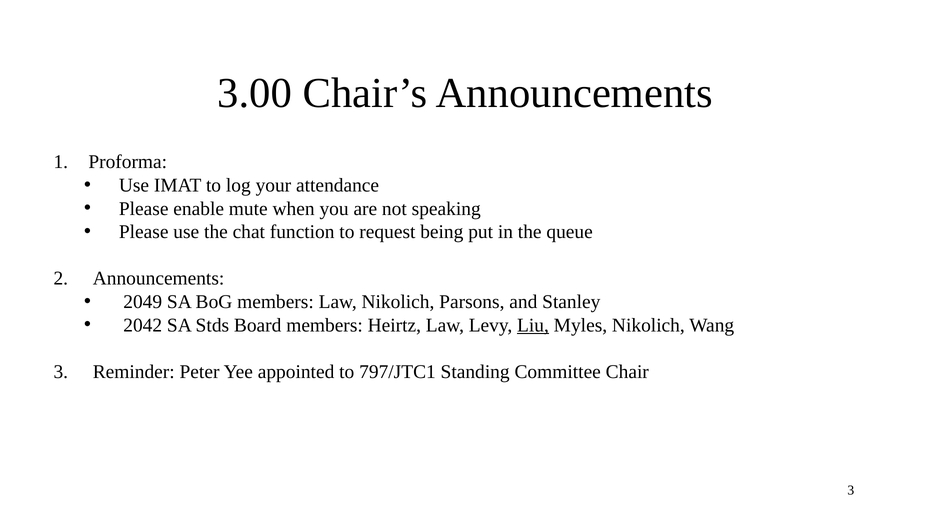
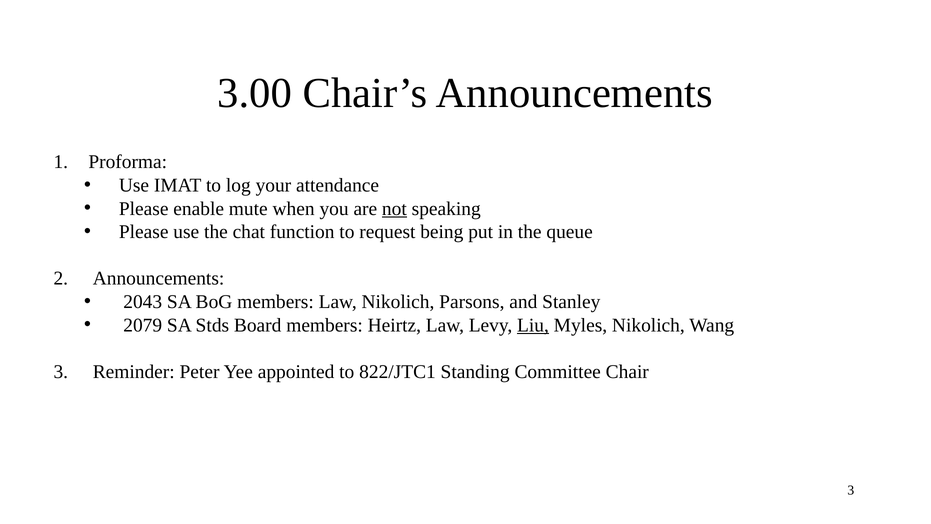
not underline: none -> present (394, 209)
2049: 2049 -> 2043 (143, 302)
2042: 2042 -> 2079 (143, 325)
797/JTC1: 797/JTC1 -> 822/JTC1 (398, 372)
